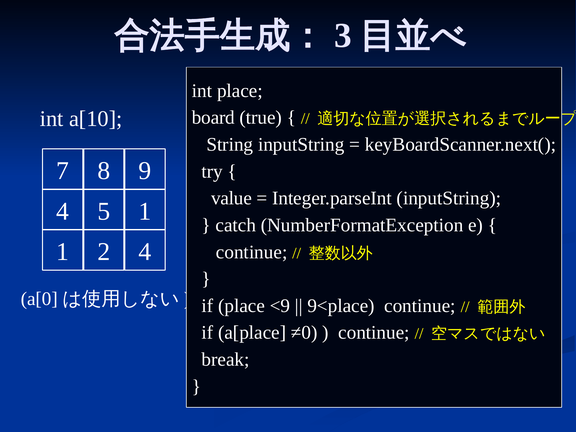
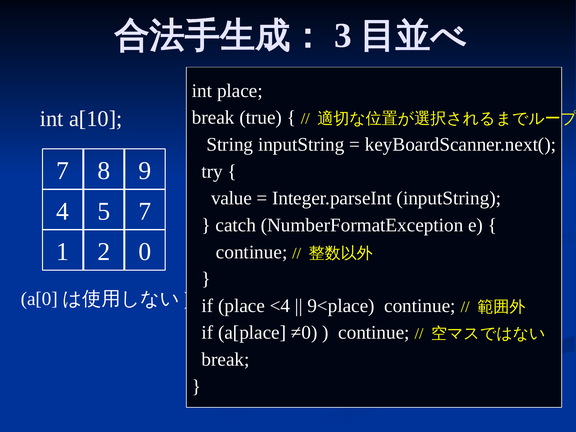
board: board -> break (213, 118)
5 1: 1 -> 7 (145, 211)
2 4: 4 -> 0 (145, 252)
<9: <9 -> <4 (280, 306)
